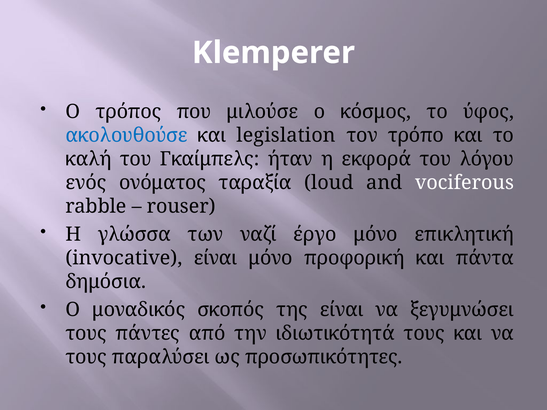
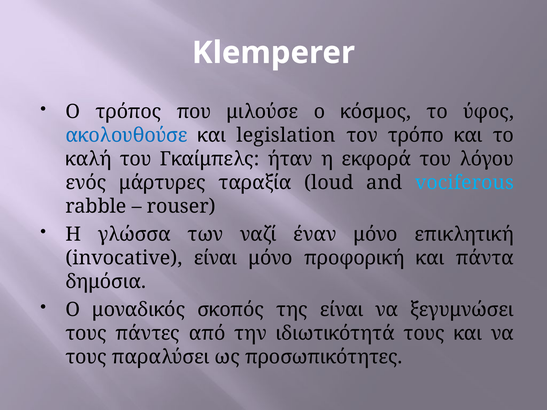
ονόματος: ονόματος -> μάρτυρες (162, 183)
vociferous colour: white -> light blue (465, 183)
έργο: έργο -> έναν (315, 234)
